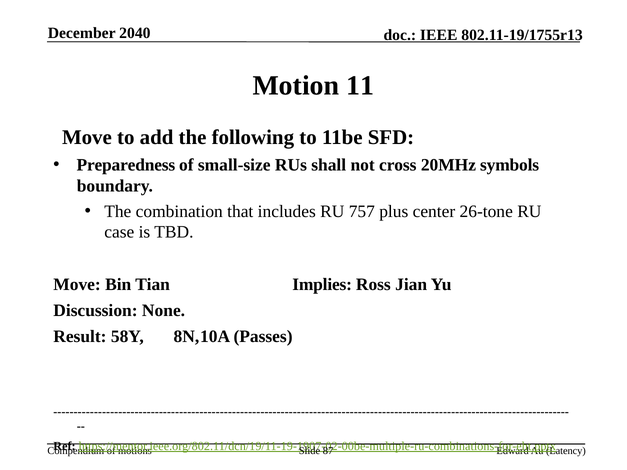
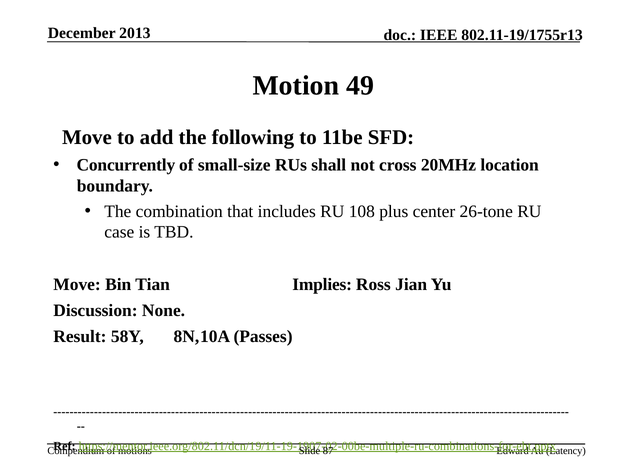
2040: 2040 -> 2013 (135, 33)
11: 11 -> 49 (360, 85)
Preparedness: Preparedness -> Concurrently (126, 165)
symbols: symbols -> location (510, 165)
757: 757 -> 108 (362, 211)
